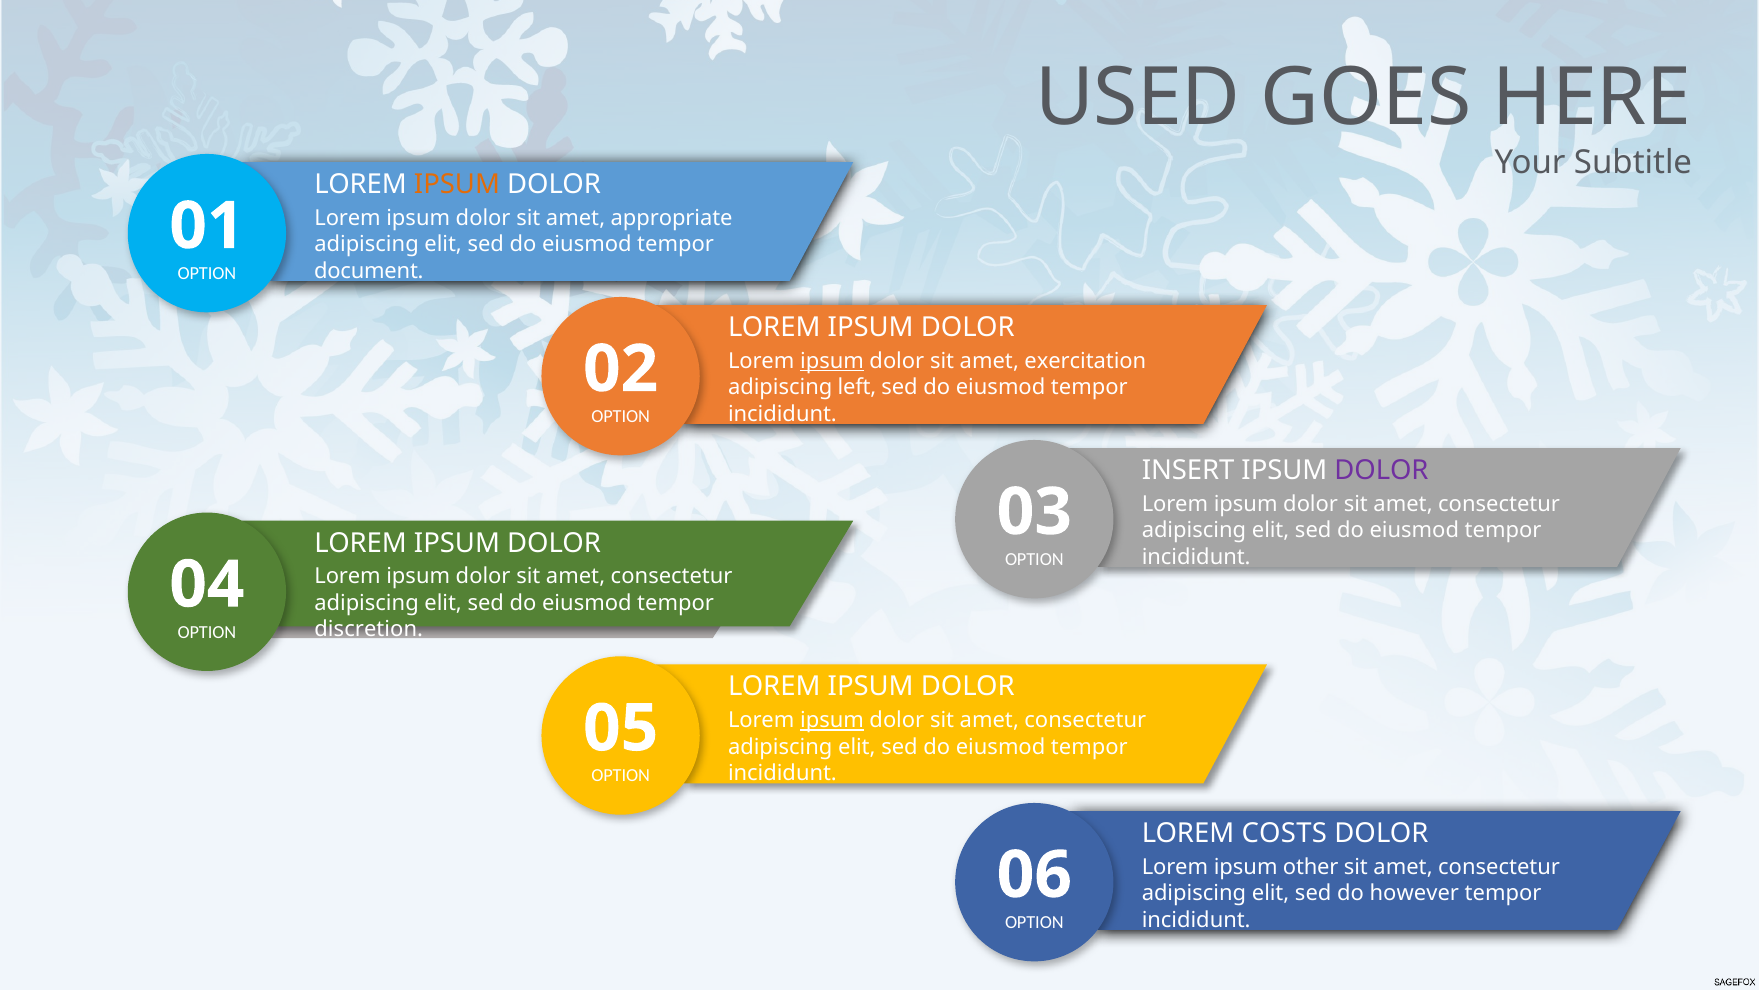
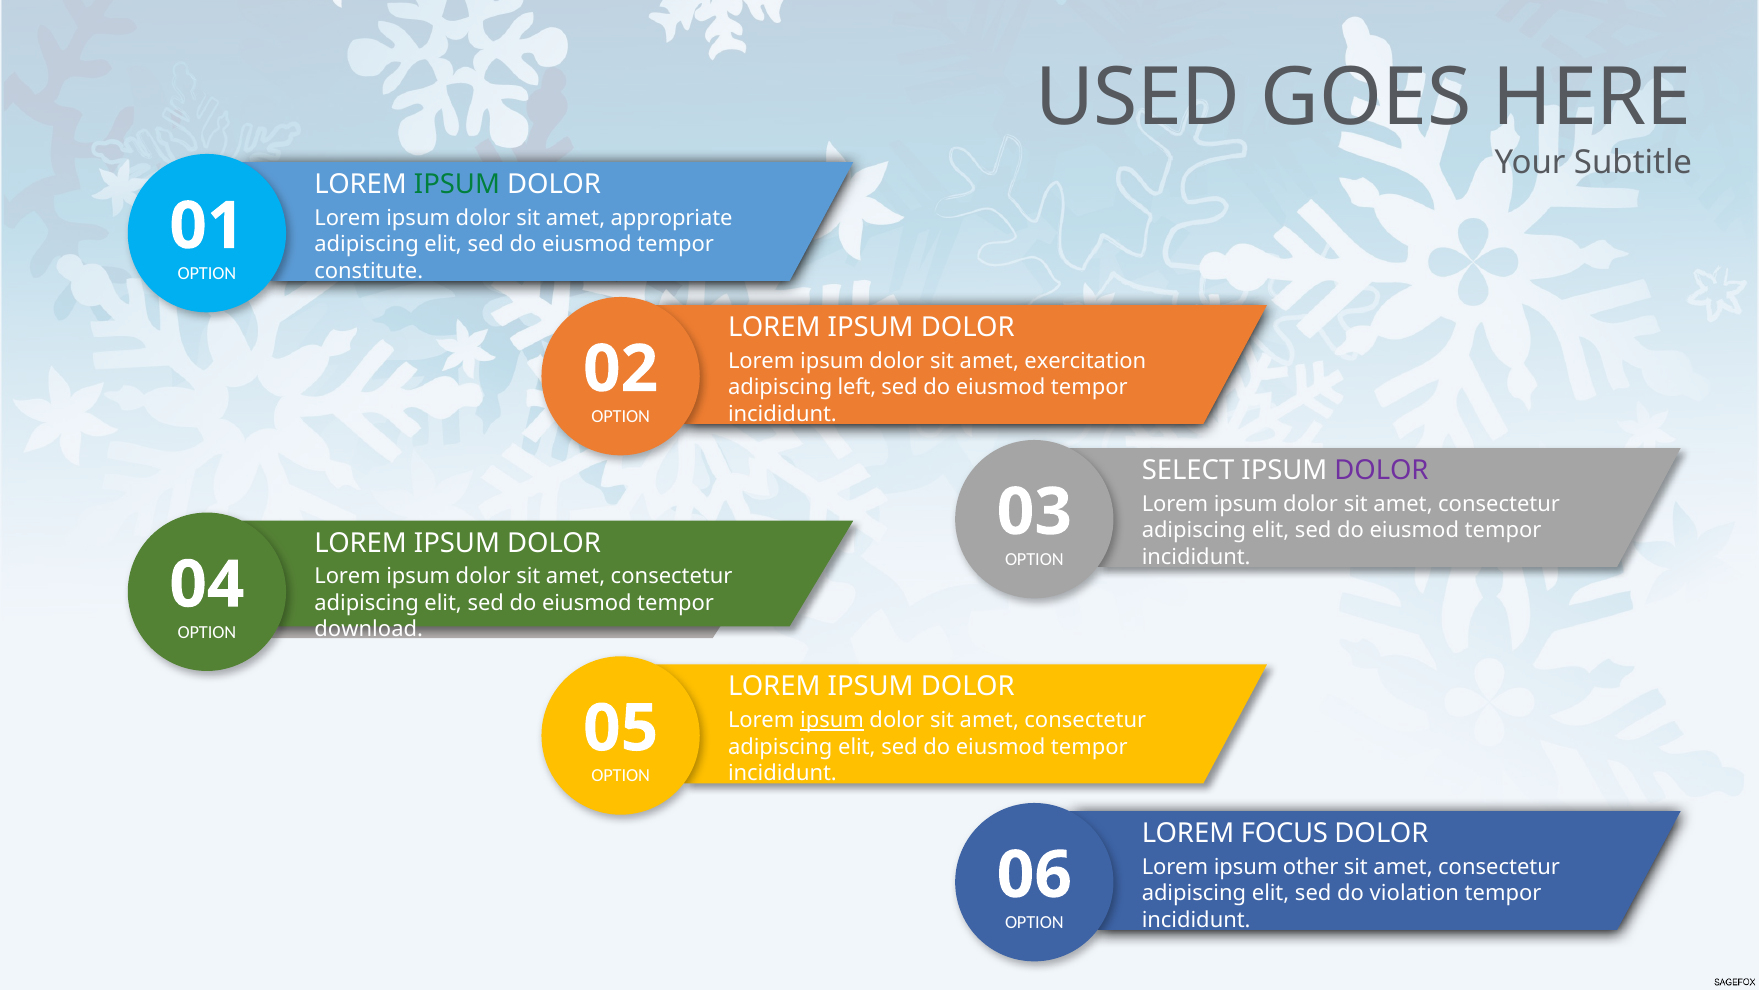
IPSUM colour: orange -> green (457, 184)
document: document -> constitute (369, 271)
ipsum underline: present -> none (832, 361)
INSERT: INSERT -> SELECT (1188, 470)
discretion: discretion -> download (369, 629)
COSTS: COSTS -> FOCUS (1285, 833)
however: however -> violation (1414, 893)
